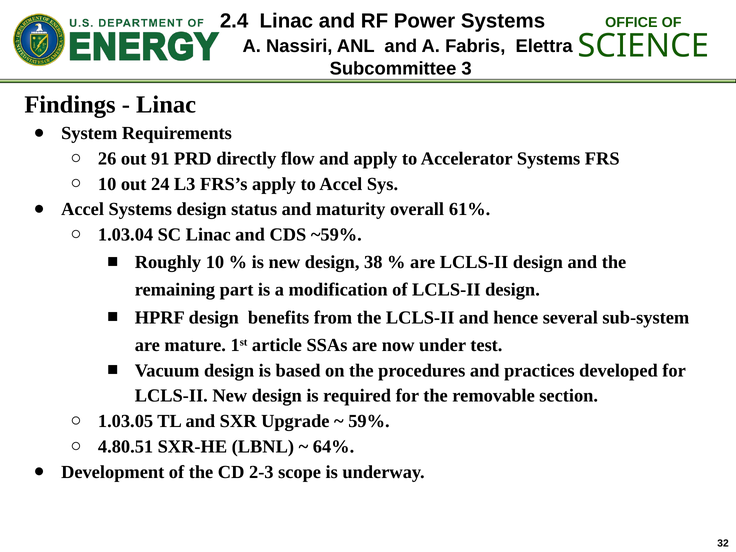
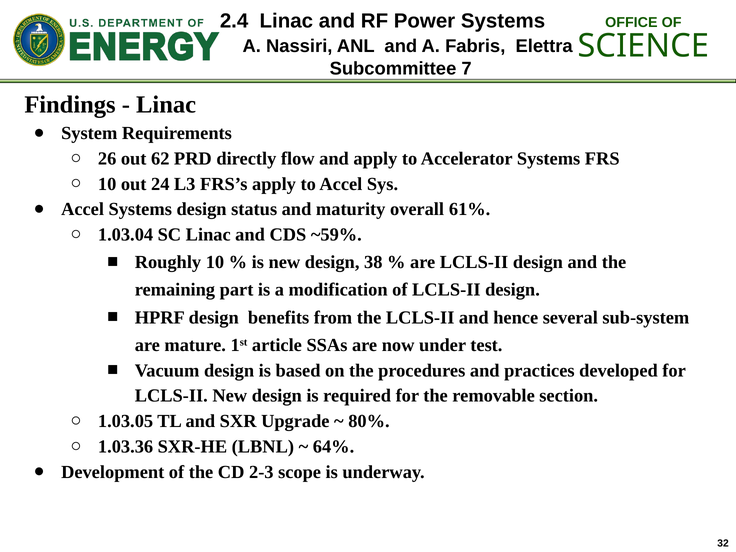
3: 3 -> 7 (467, 69)
91: 91 -> 62 (160, 159)
59%: 59% -> 80% (369, 421)
4.80.51: 4.80.51 -> 1.03.36 (126, 447)
